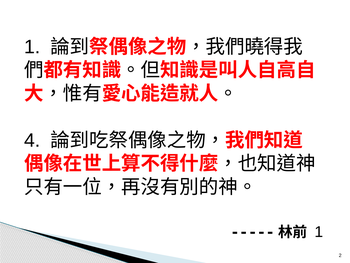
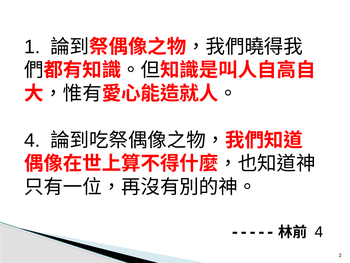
1: 1 -> 4 (319, 232)
